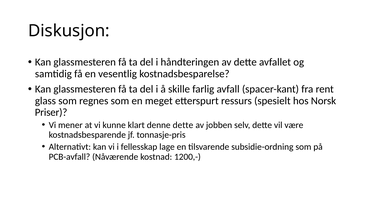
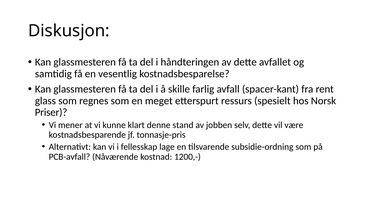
denne dette: dette -> stand (183, 125)
